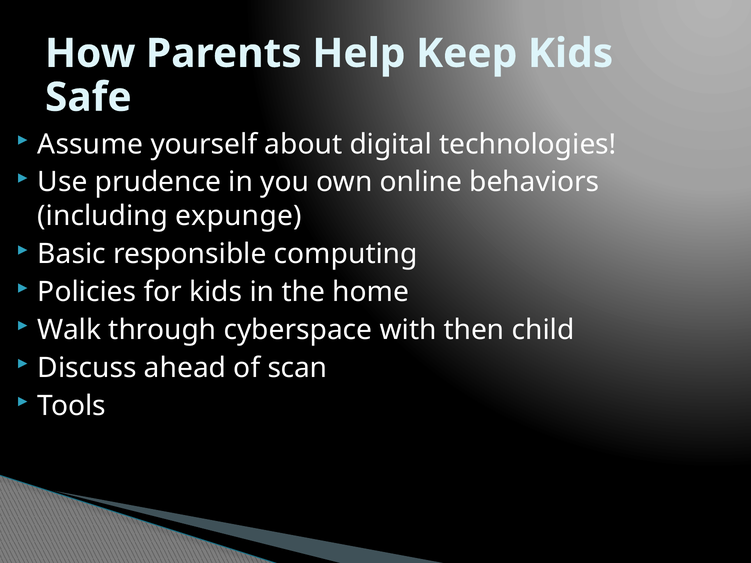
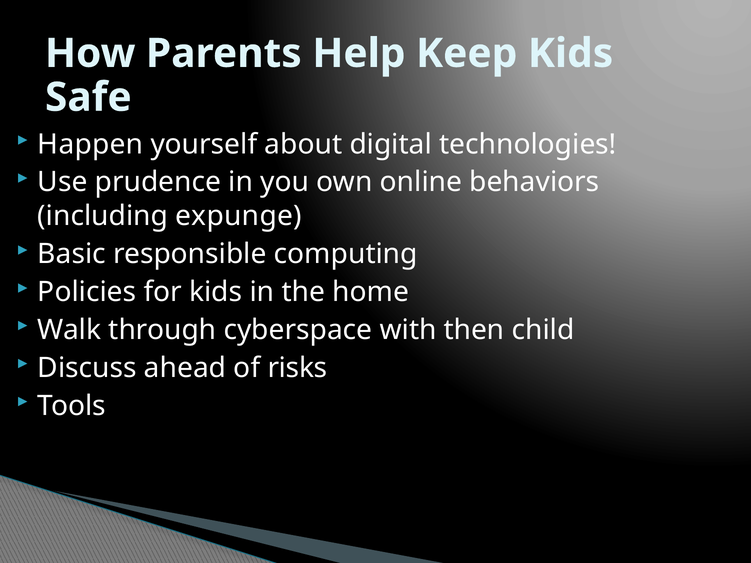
Assume: Assume -> Happen (90, 144)
scan: scan -> risks (297, 368)
